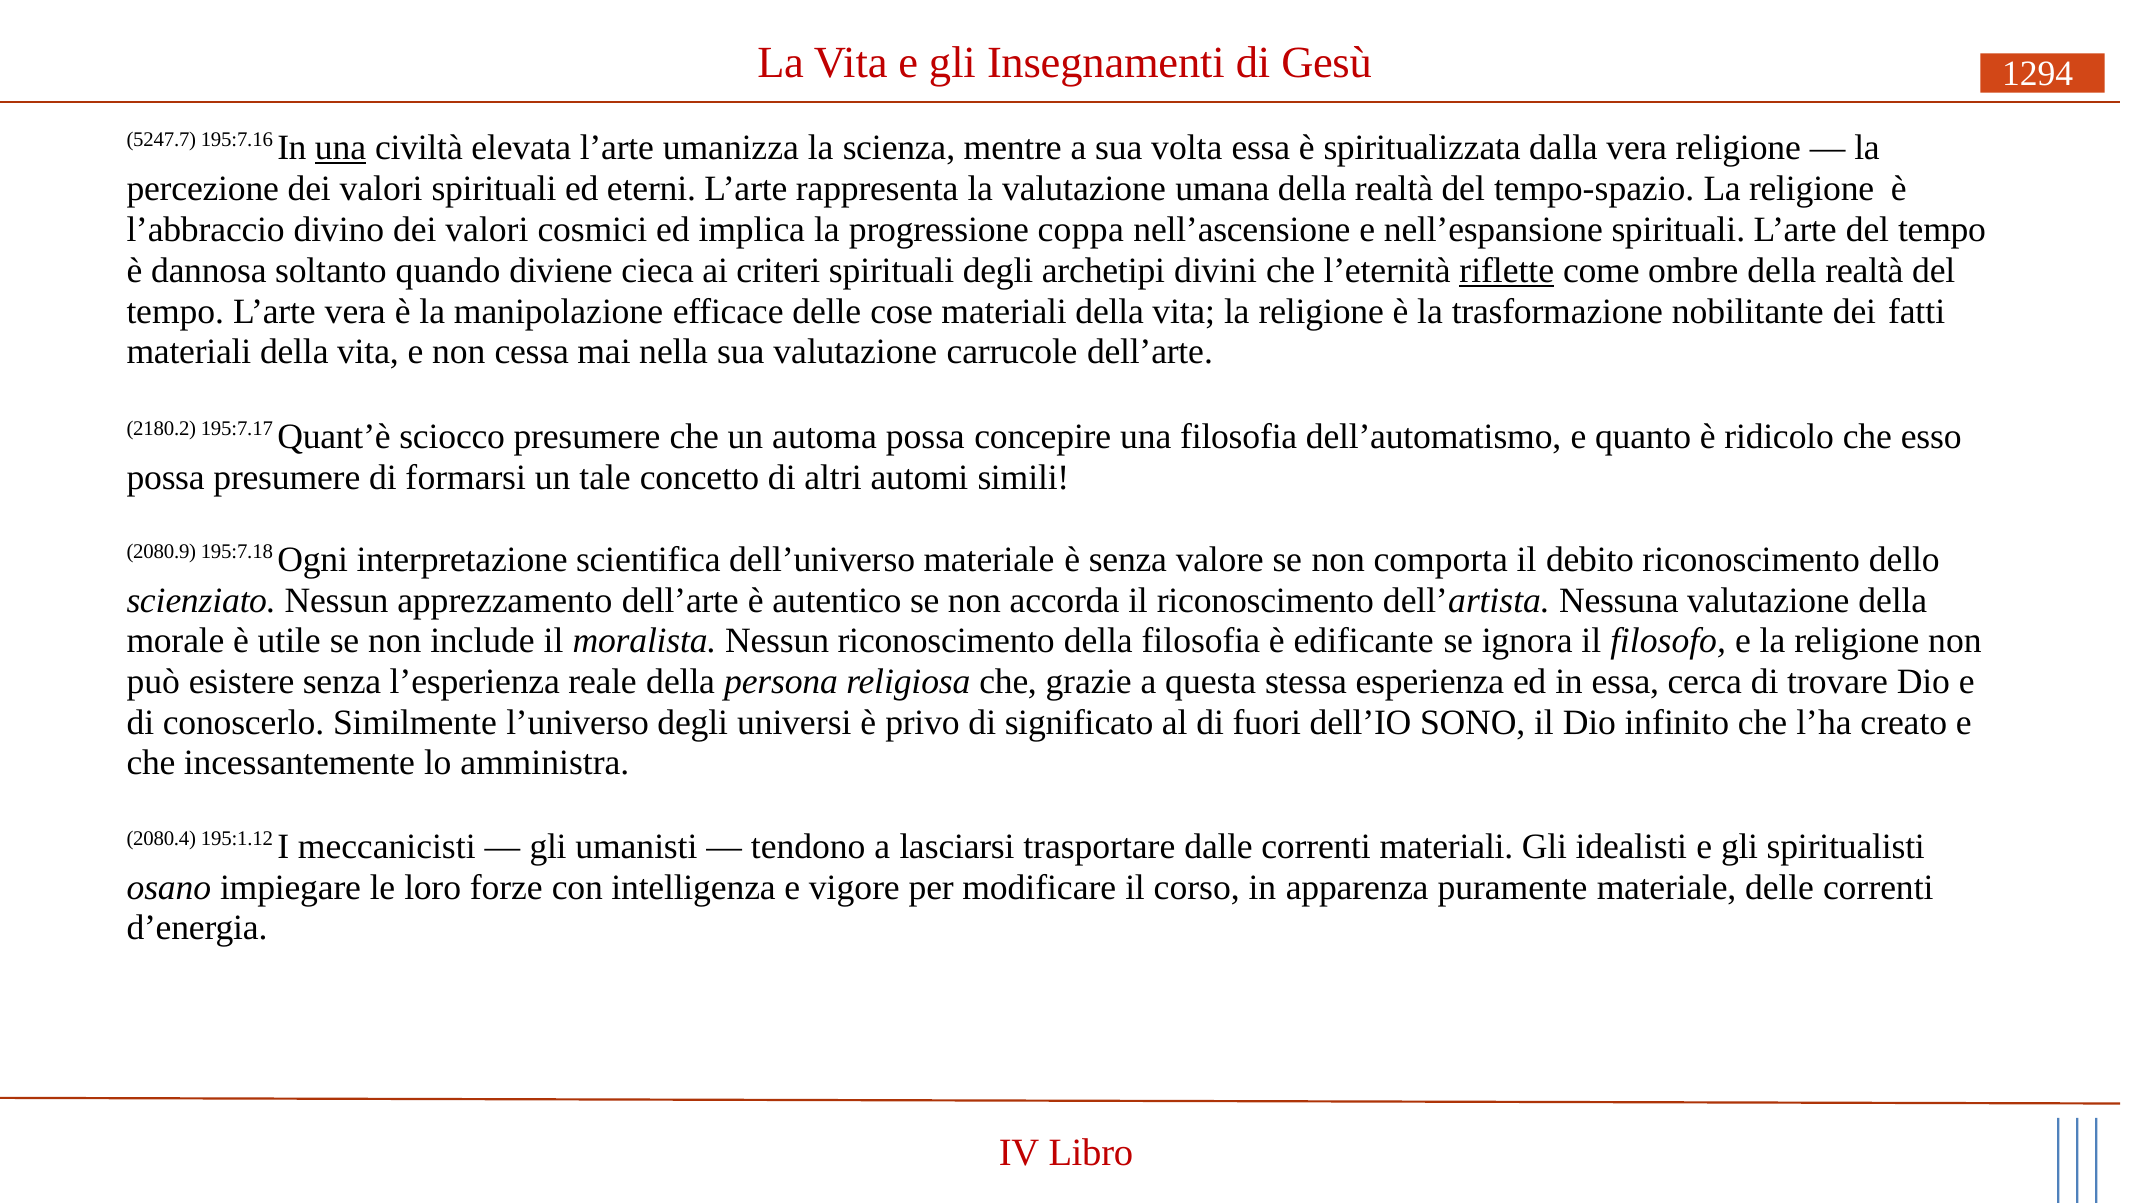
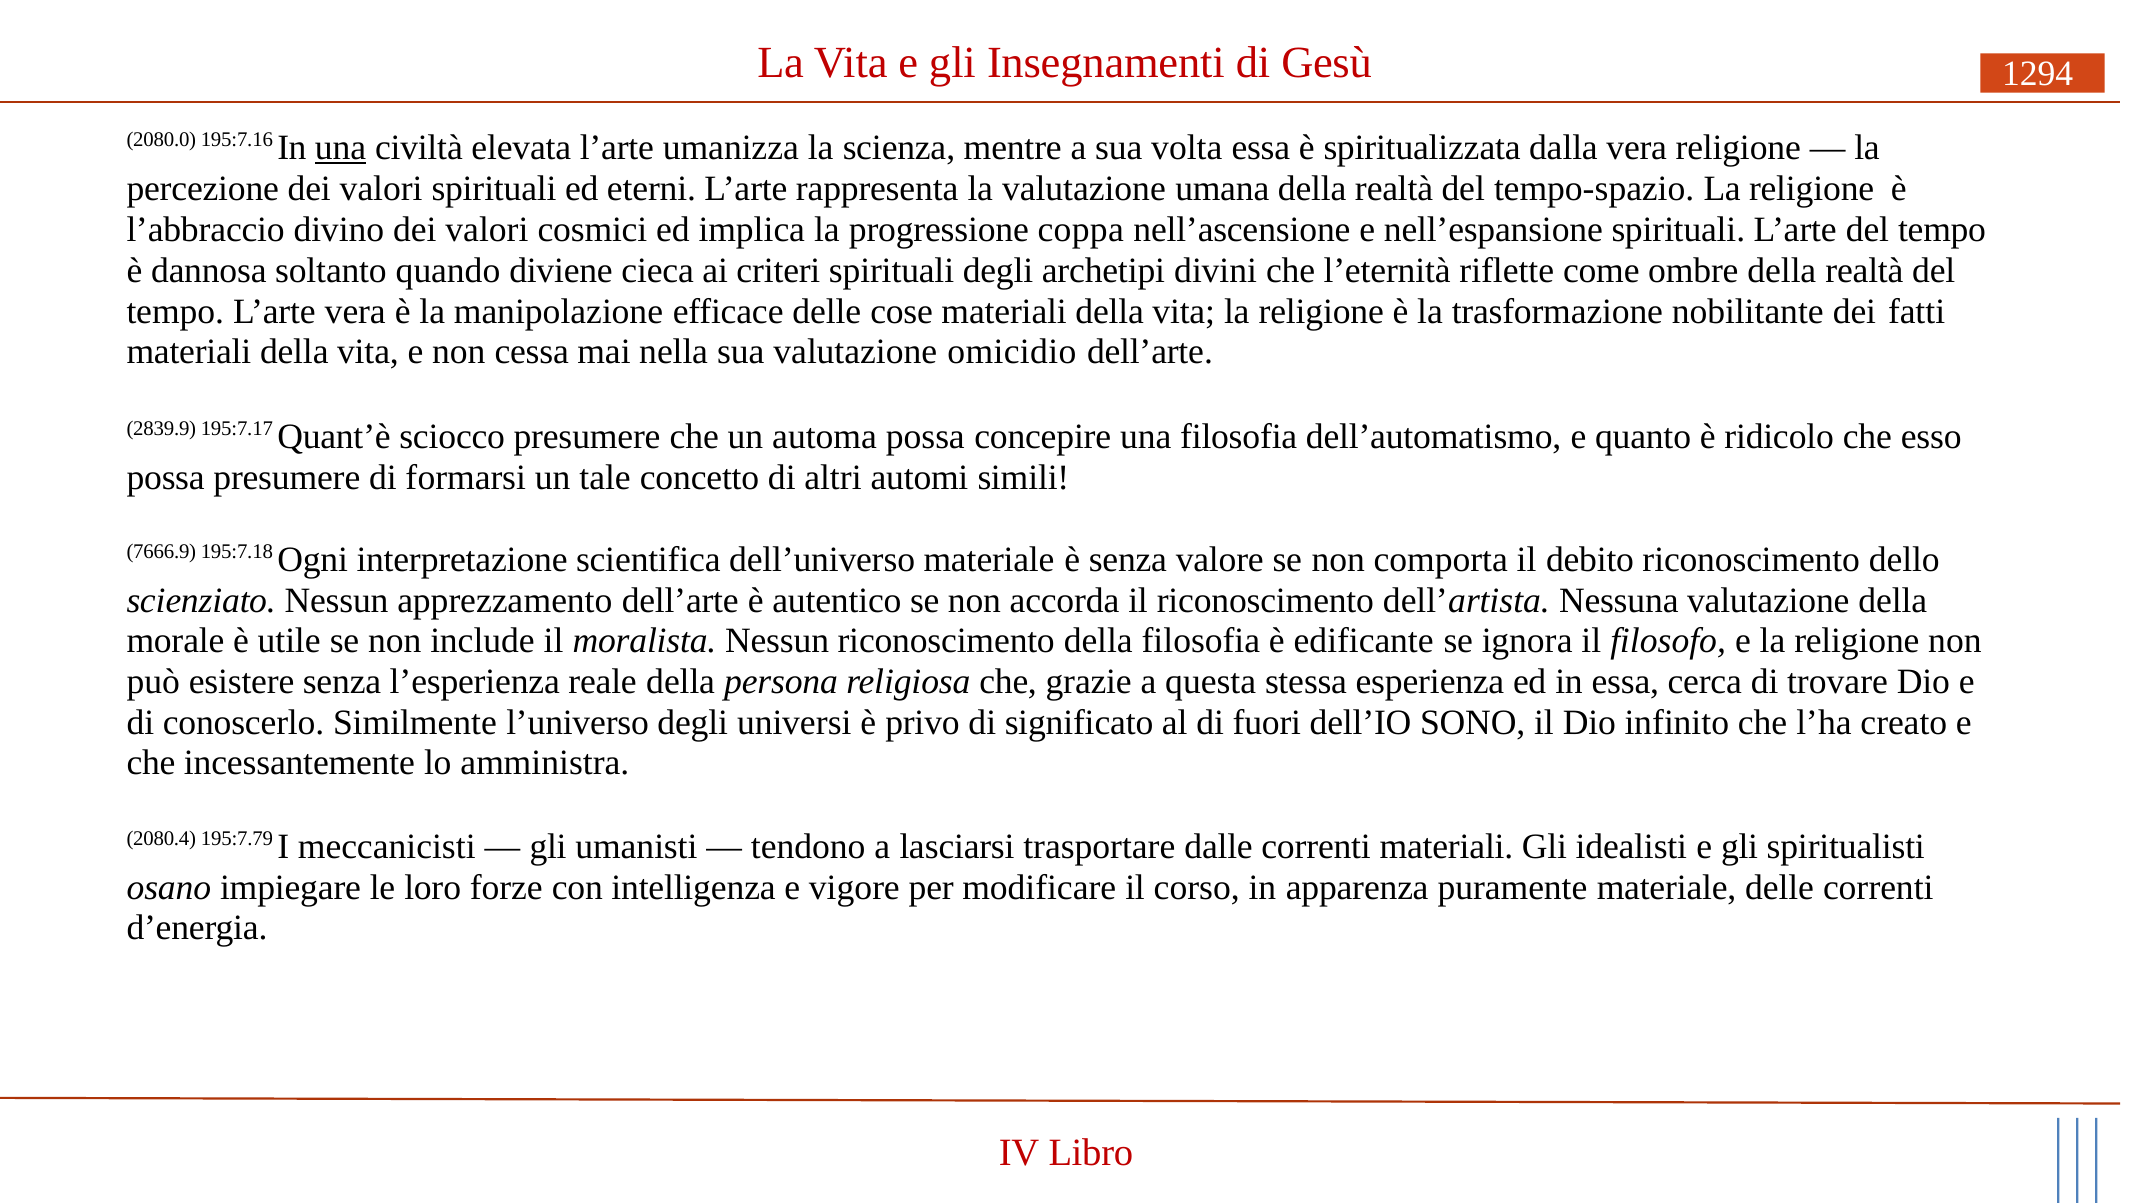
5247.7: 5247.7 -> 2080.0 (161, 139)
riflette underline: present -> none (1507, 271)
carrucole: carrucole -> omicidio (1012, 352)
2180.2: 2180.2 -> 2839.9 (161, 428)
2080.9: 2080.9 -> 7666.9 (161, 551)
195:1.12: 195:1.12 -> 195:7.79 (237, 838)
